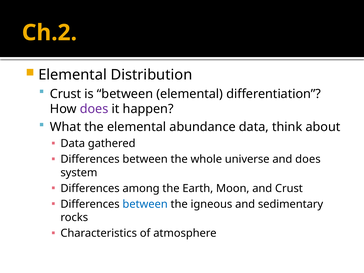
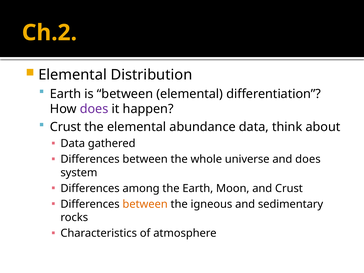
Crust: Crust -> Earth (66, 94)
What: What -> Crust (66, 127)
between colour: blue -> orange (145, 204)
